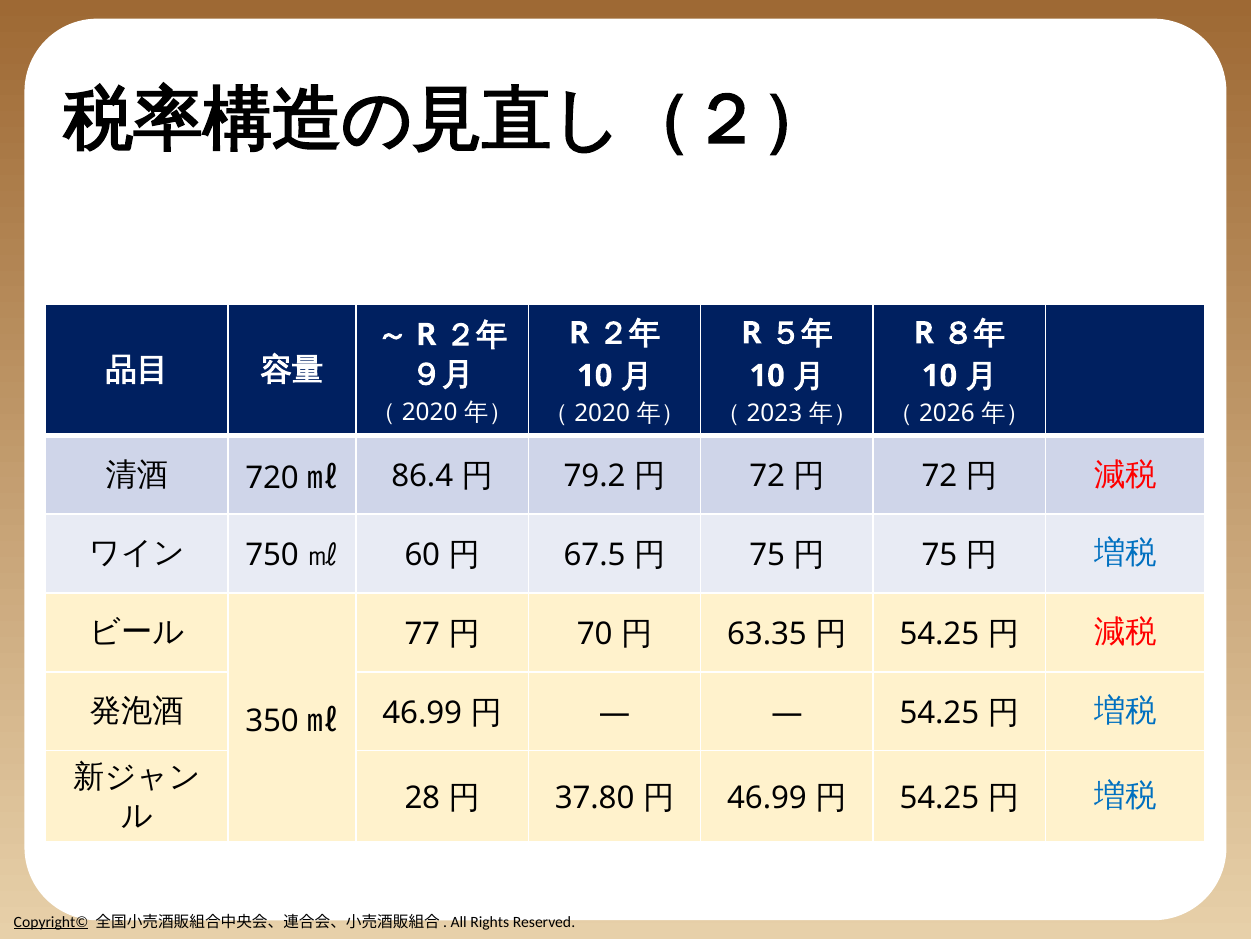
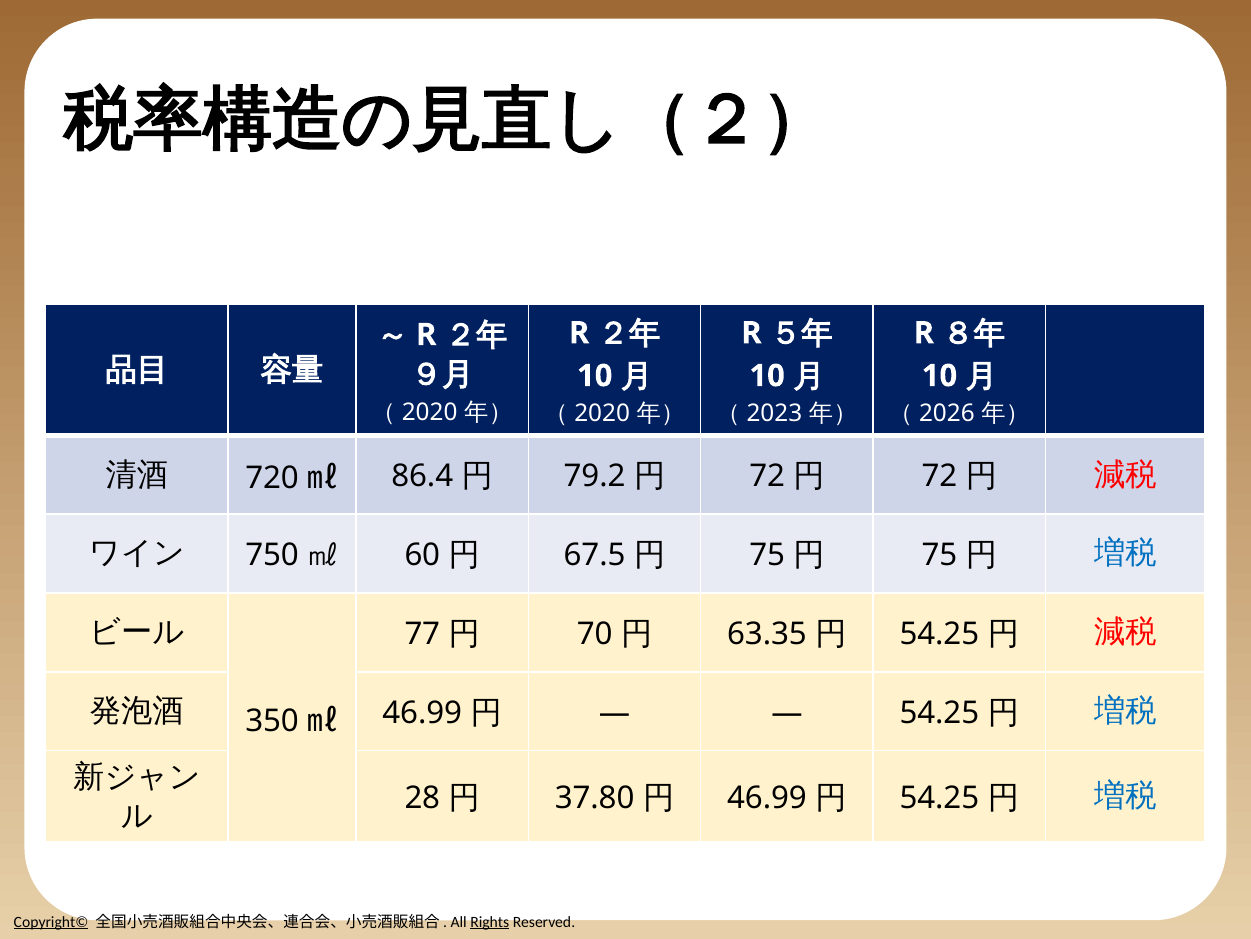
Rights underline: none -> present (490, 921)
